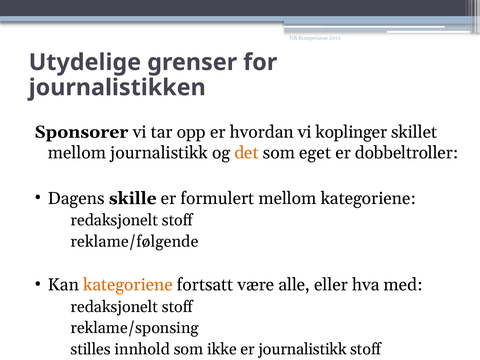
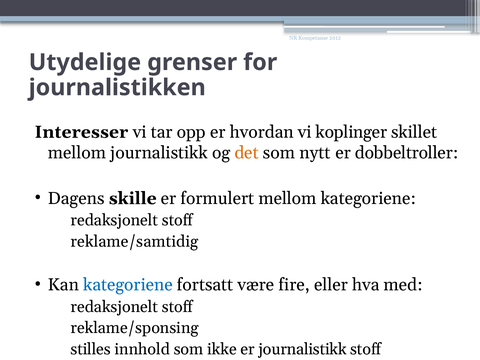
Sponsorer: Sponsorer -> Interesser (81, 132)
eget: eget -> nytt (315, 153)
reklame/følgende: reklame/følgende -> reklame/samtidig (135, 242)
kategoriene colour: orange -> blue (128, 285)
alle: alle -> fire (294, 285)
